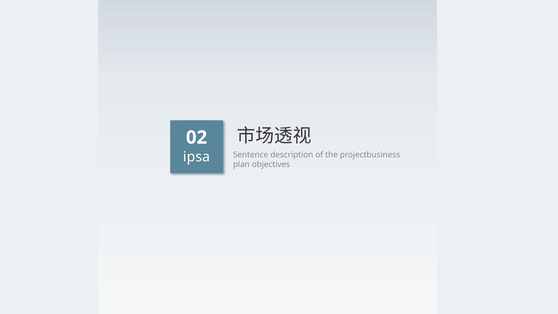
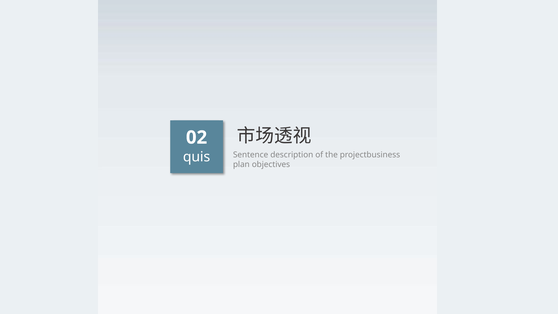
ipsa: ipsa -> quis (197, 157)
